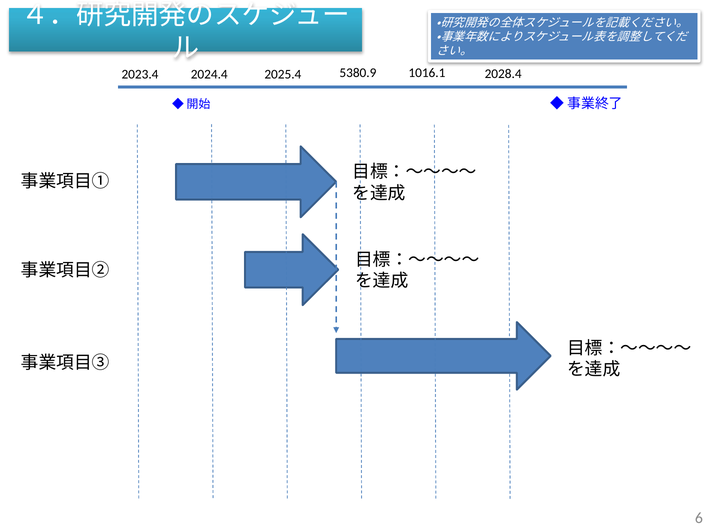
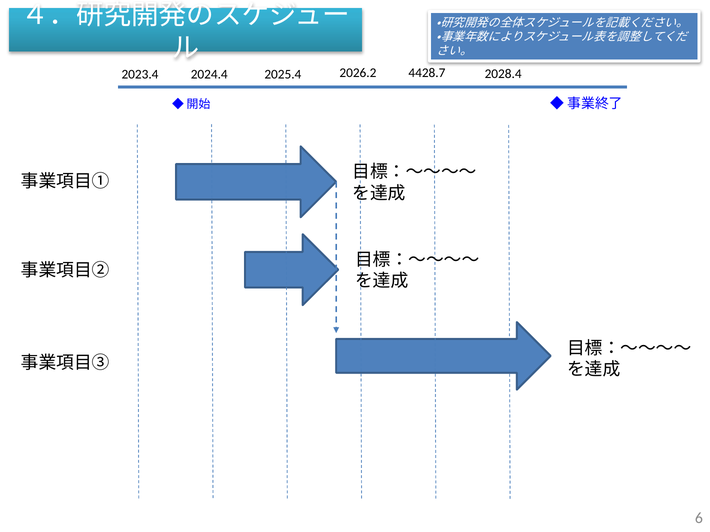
5380.9: 5380.9 -> 2026.2 (358, 73)
1016.1: 1016.1 -> 4428.7 (427, 73)
